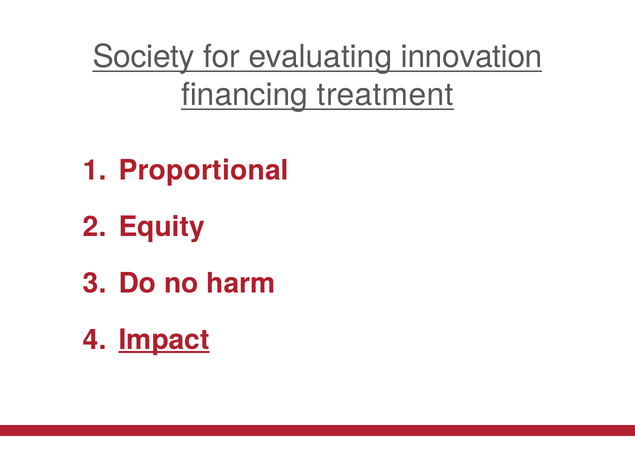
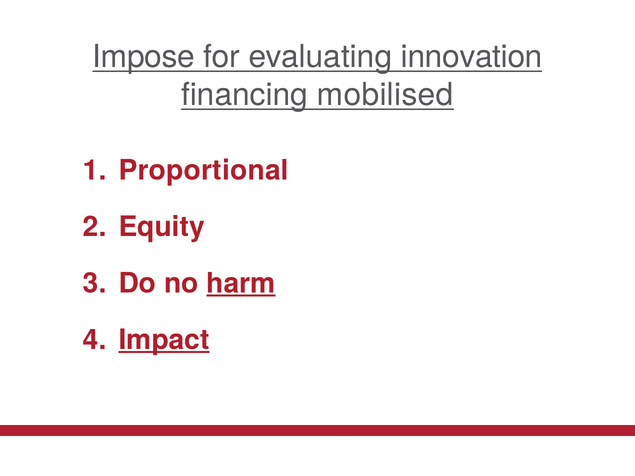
Society: Society -> Impose (144, 57)
treatment: treatment -> mobilised (385, 95)
harm underline: none -> present (241, 284)
